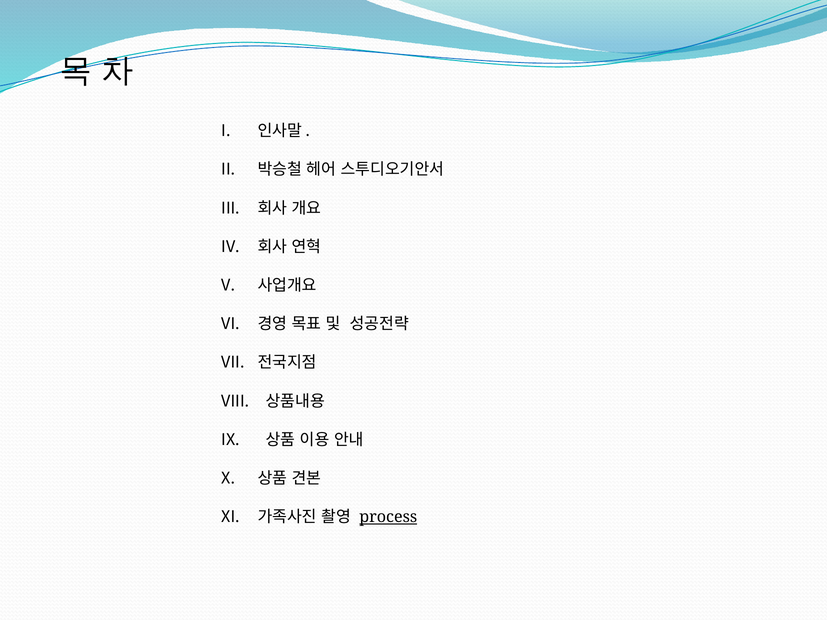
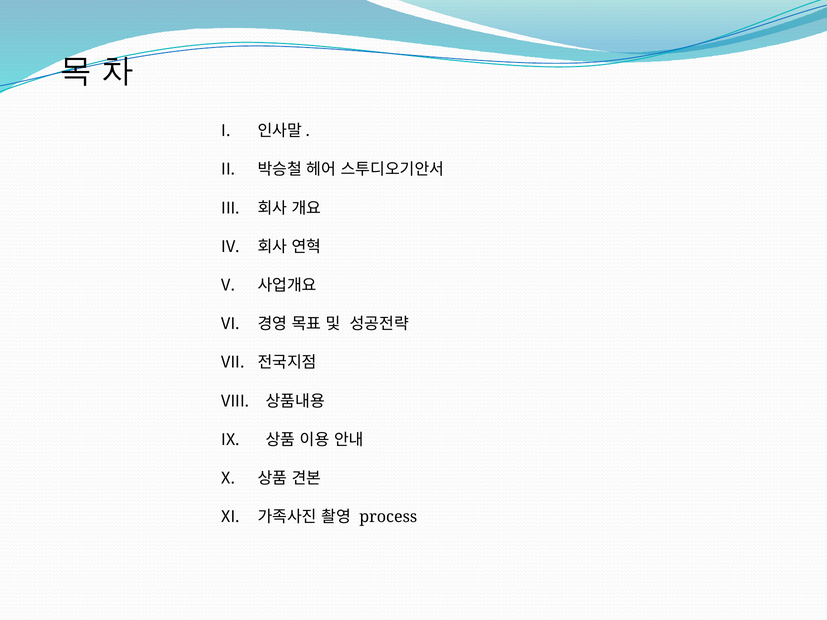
process underline: present -> none (388, 517)
